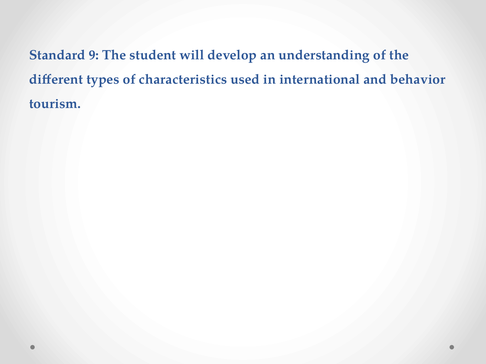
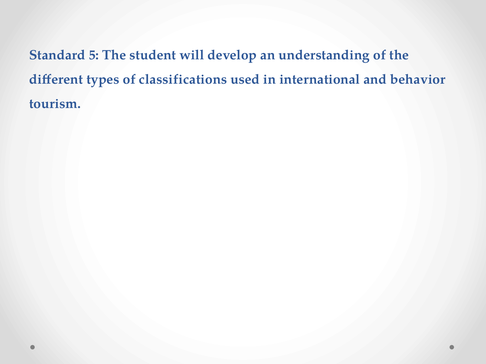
9: 9 -> 5 (94, 55)
characteristics: characteristics -> classifications (183, 79)
